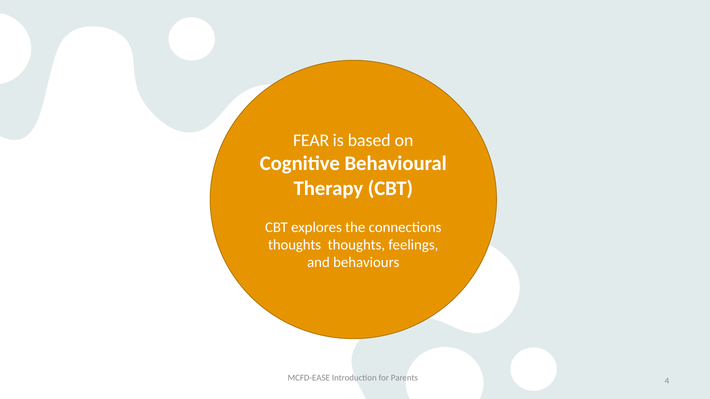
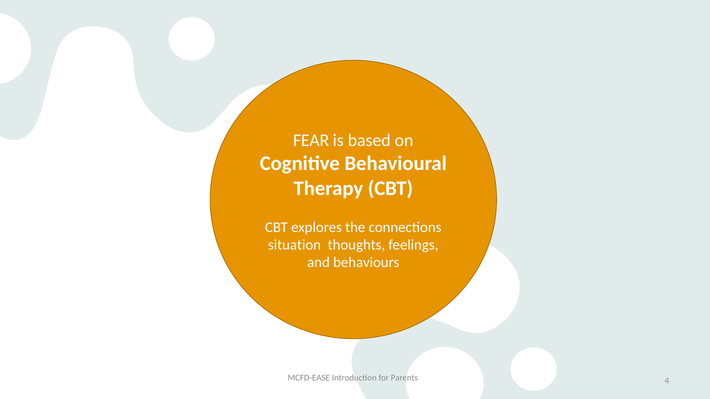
thoughts: thoughts -> situation (295, 245)
